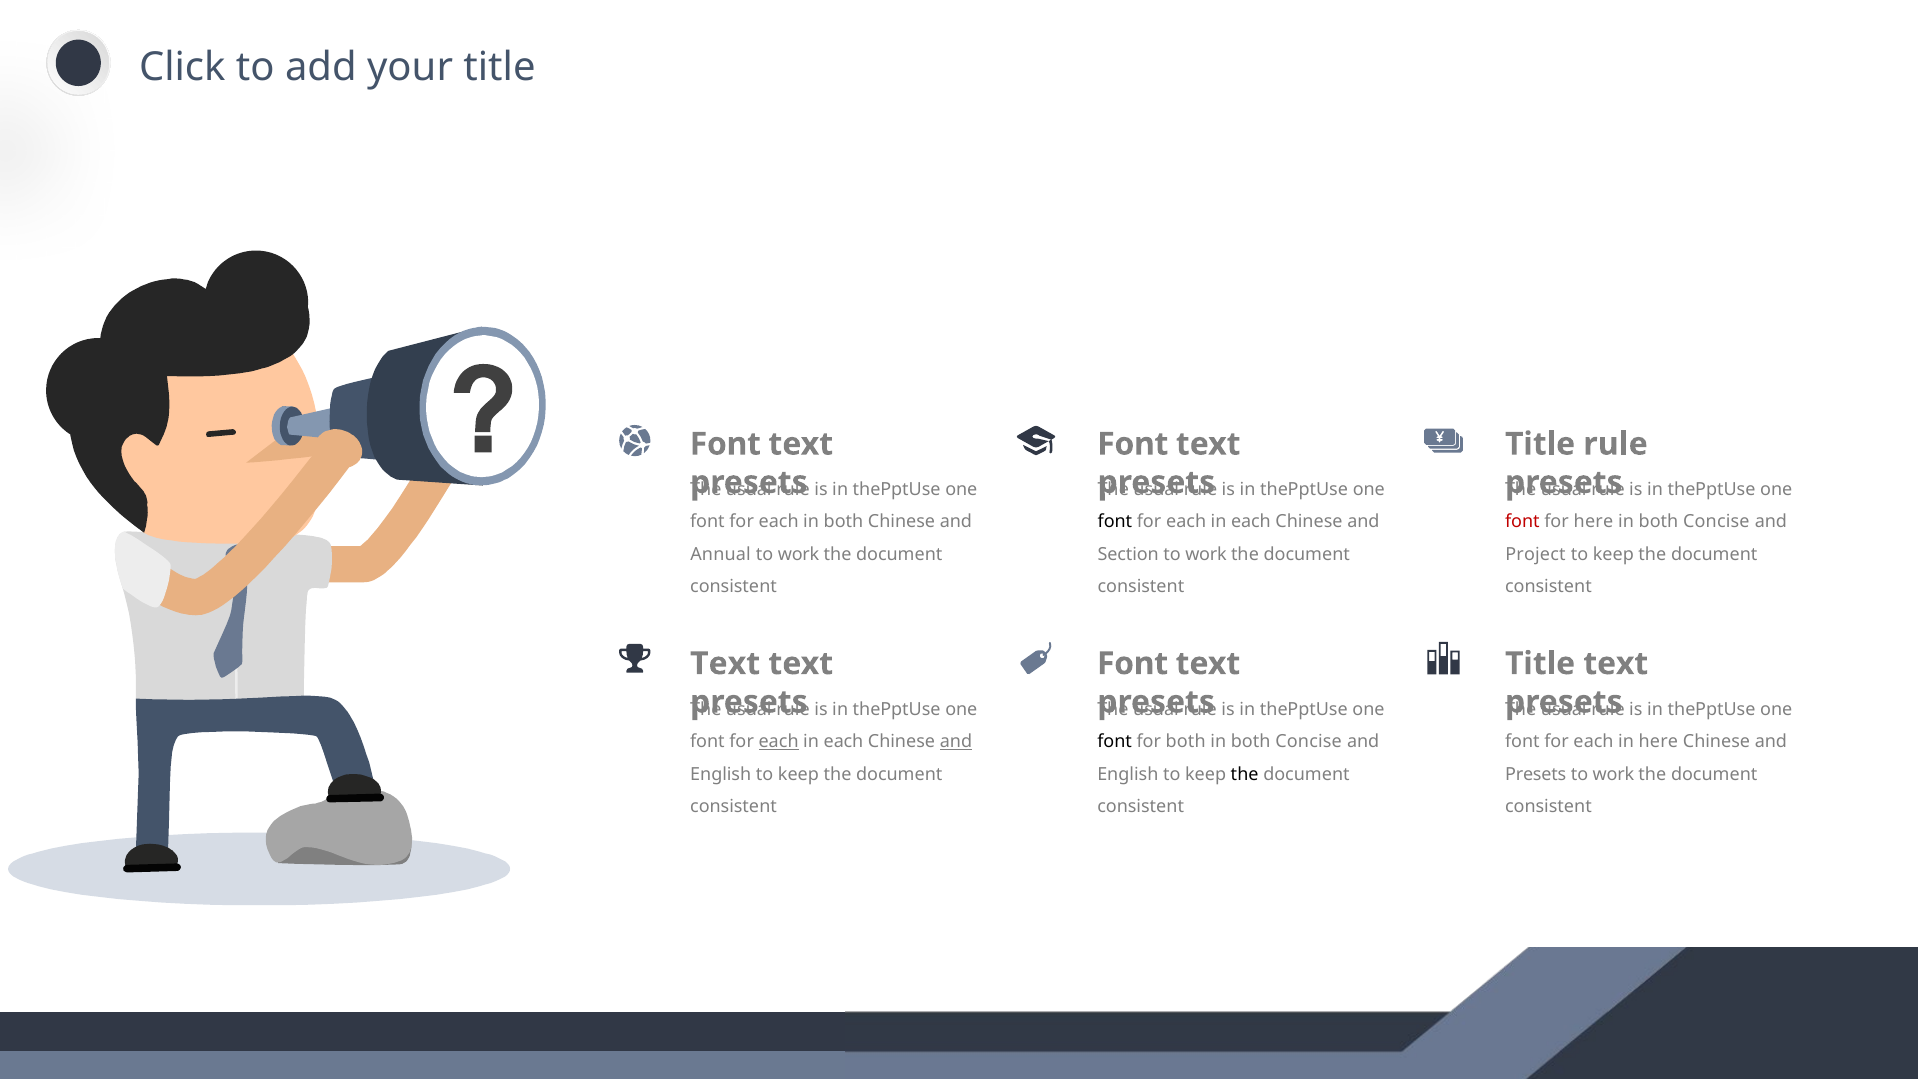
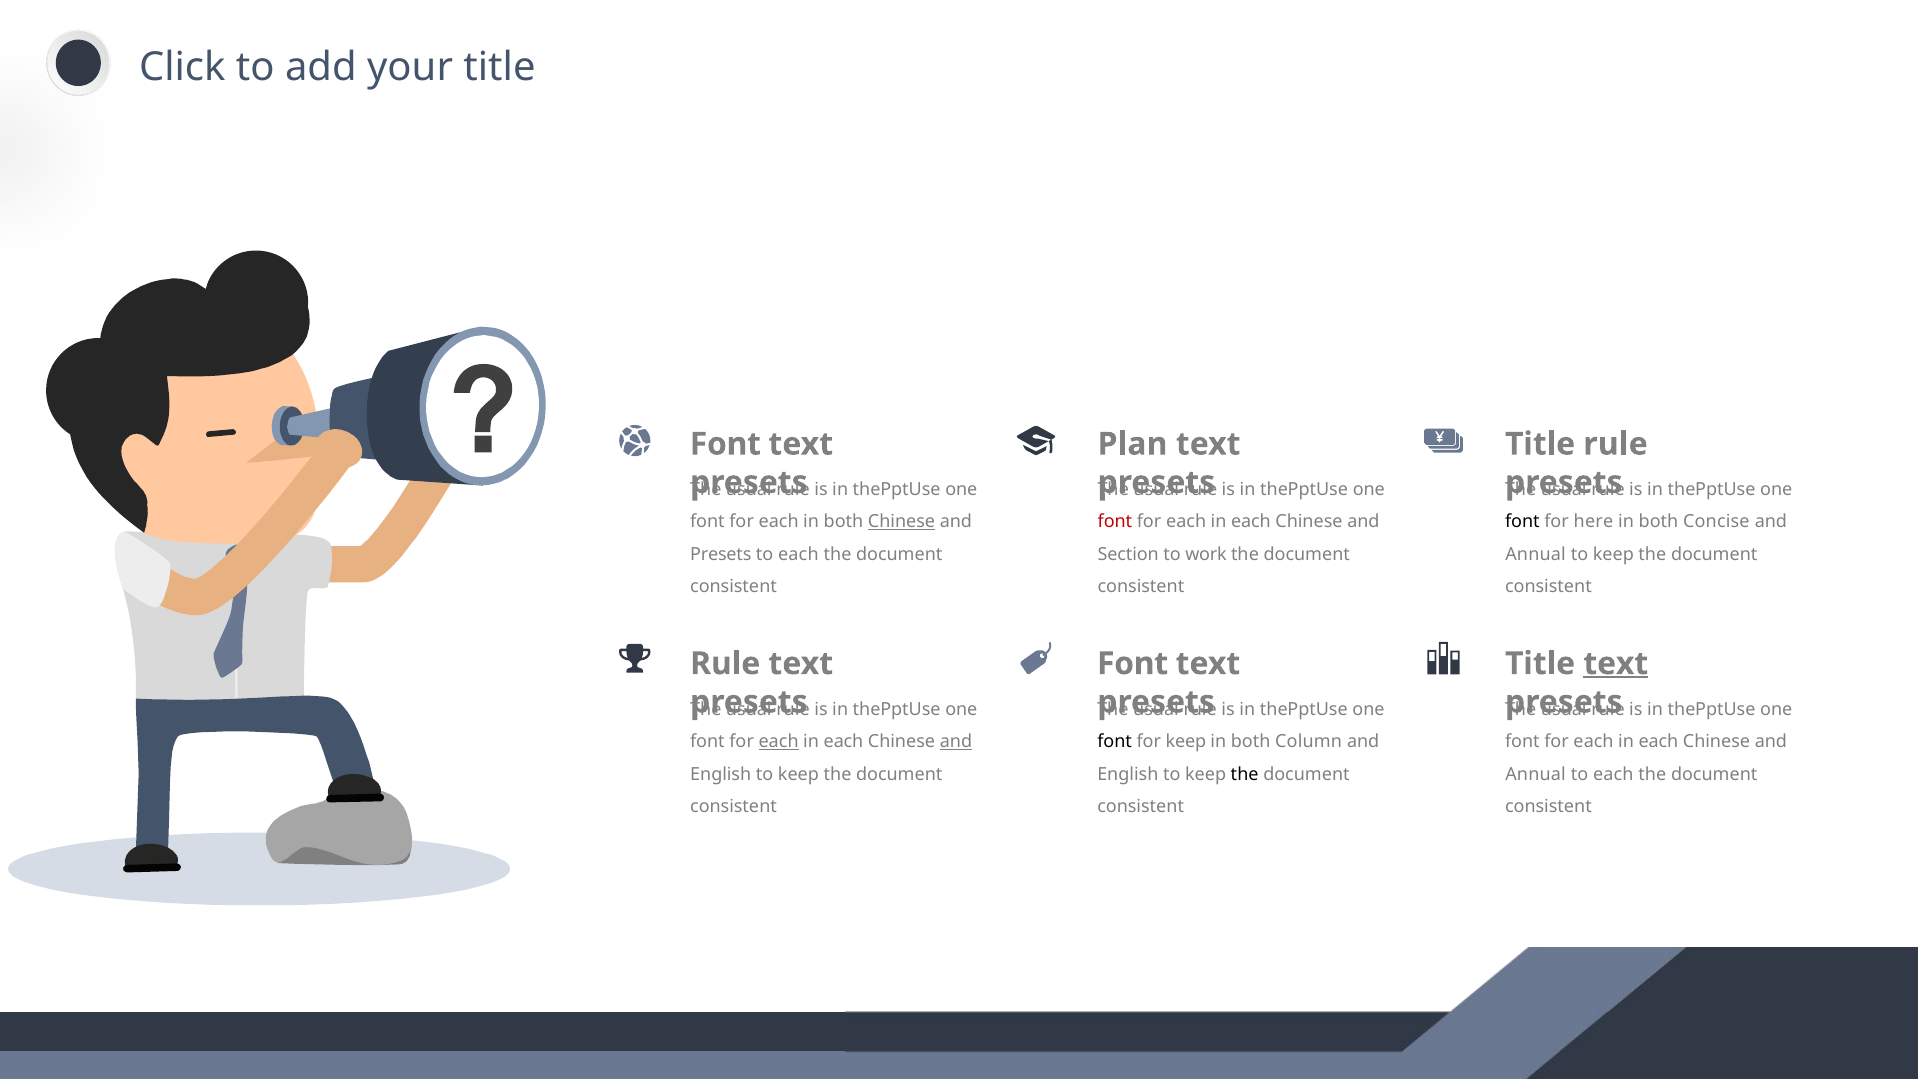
Font: Font -> Plan (1133, 444)
Chinese underline: none -> present (902, 522)
font colour: black -> red (1115, 522)
font colour: red -> black (1522, 522)
Annual: Annual -> Presets (721, 554)
work: work -> each (798, 554)
Project: Project -> Annual (1536, 554)
Text: Text -> Rule (725, 664)
text underline: none -> present (1616, 664)
for both: both -> keep (1186, 742)
Concise: Concise -> Column (1309, 742)
here: here -> each (1658, 742)
Presets: Presets -> Annual (1536, 774)
work: work -> each (1613, 774)
